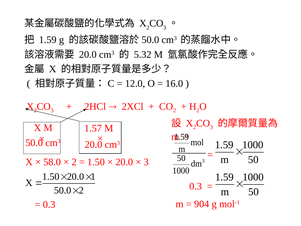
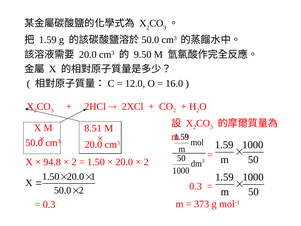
5.32: 5.32 -> 9.50 (143, 54)
1.57: 1.57 -> 8.51 (93, 128)
58.0: 58.0 -> 94.8 (52, 162)
3: 3 -> 2 (146, 162)
904: 904 -> 373 (202, 204)
